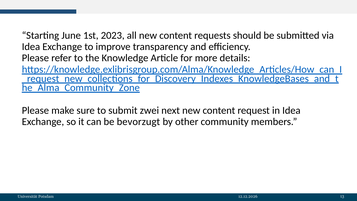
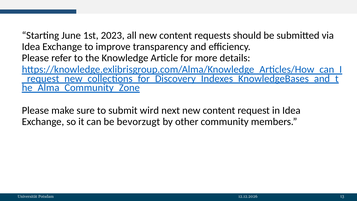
zwei: zwei -> wird (149, 110)
